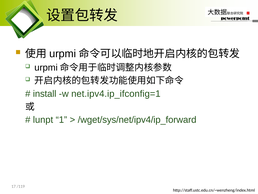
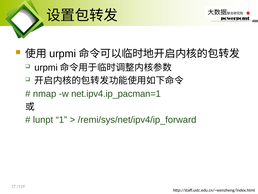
install: install -> nmap (45, 94)
net.ipv4.ip_ifconfig=1: net.ipv4.ip_ifconfig=1 -> net.ipv4.ip_pacman=1 (116, 94)
/wget/sys/net/ipv4/ip_forward: /wget/sys/net/ipv4/ip_forward -> /remi/sys/net/ipv4/ip_forward (137, 120)
